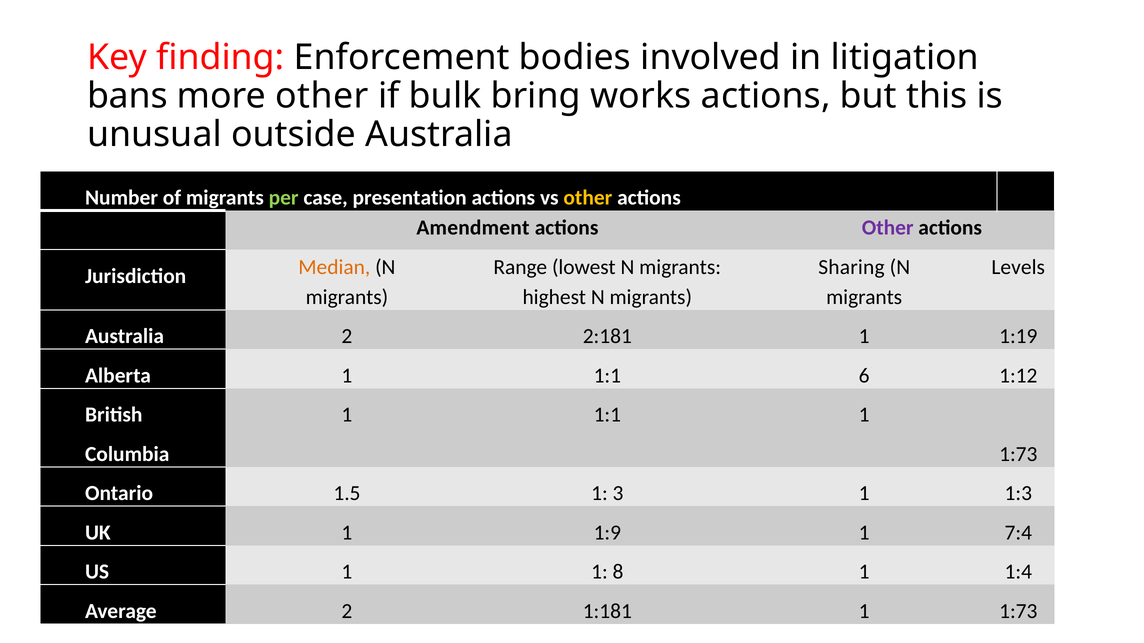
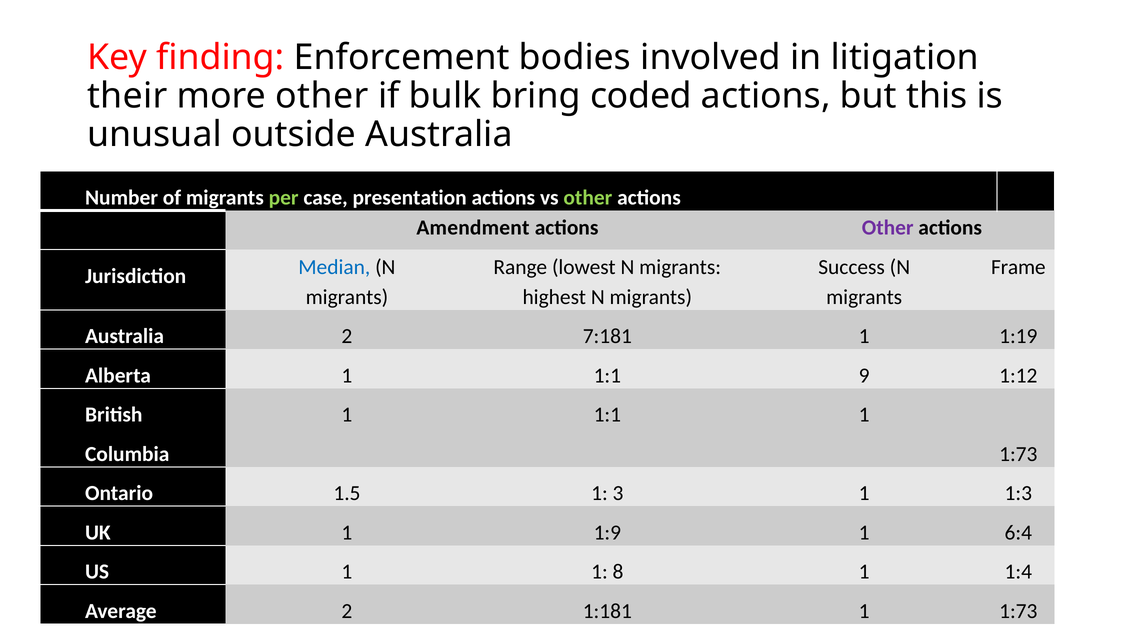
bans: bans -> their (127, 96)
works: works -> coded (641, 96)
other colour: yellow -> light green (588, 198)
Sharing: Sharing -> Success (852, 267)
Levels: Levels -> Frame (1018, 267)
Median colour: orange -> blue (334, 267)
2:181: 2:181 -> 7:181 (607, 337)
6: 6 -> 9 (864, 376)
7:4: 7:4 -> 6:4 (1018, 533)
